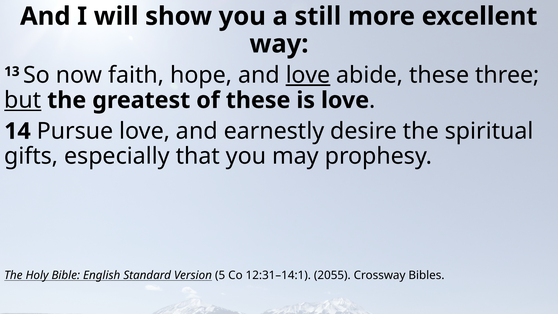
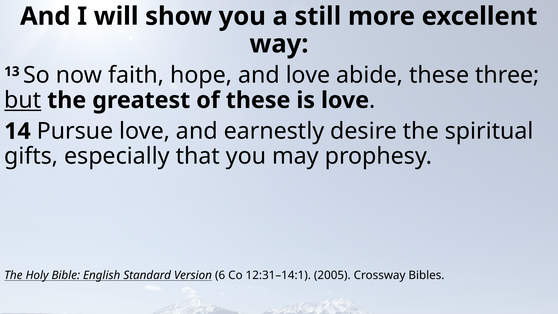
love underline: present -> none (308, 75)
5: 5 -> 6 (220, 275)
2055: 2055 -> 2005 (332, 275)
